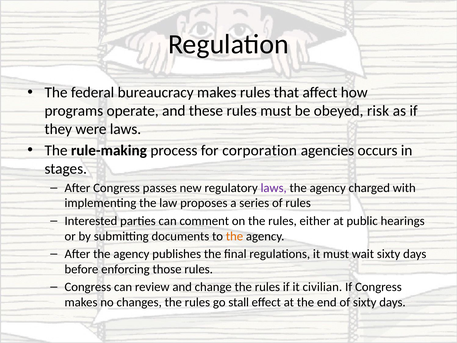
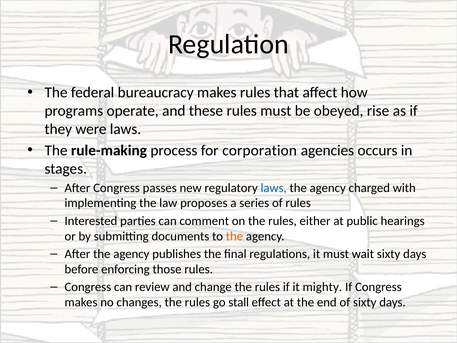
risk: risk -> rise (378, 111)
laws colour: purple -> blue (274, 188)
civilian: civilian -> mighty (322, 287)
